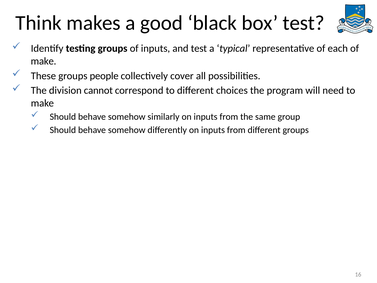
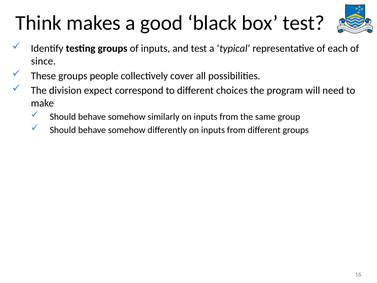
make: make -> since (43, 61)
cannot: cannot -> expect (98, 90)
